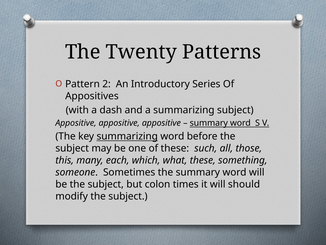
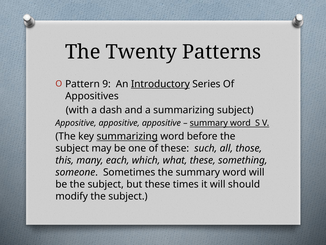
2: 2 -> 9 (107, 84)
Introductory underline: none -> present (160, 84)
but colon: colon -> these (158, 184)
